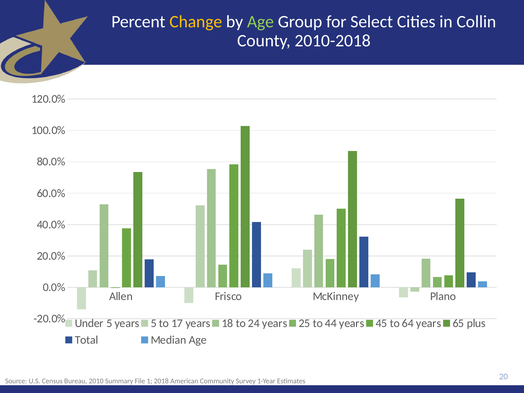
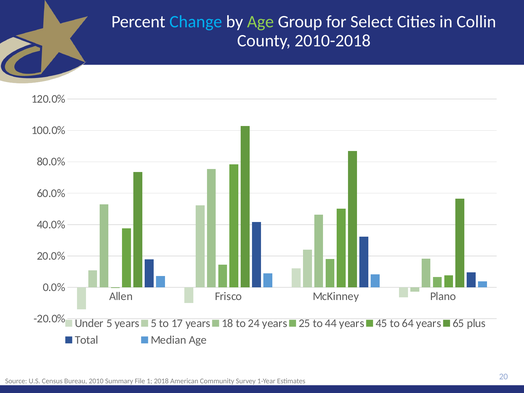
Change colour: yellow -> light blue (196, 22)
